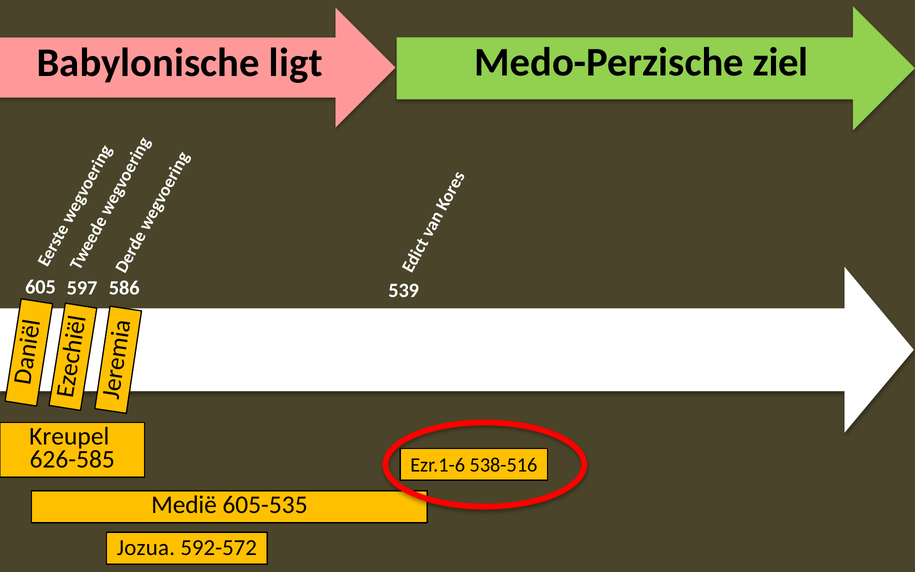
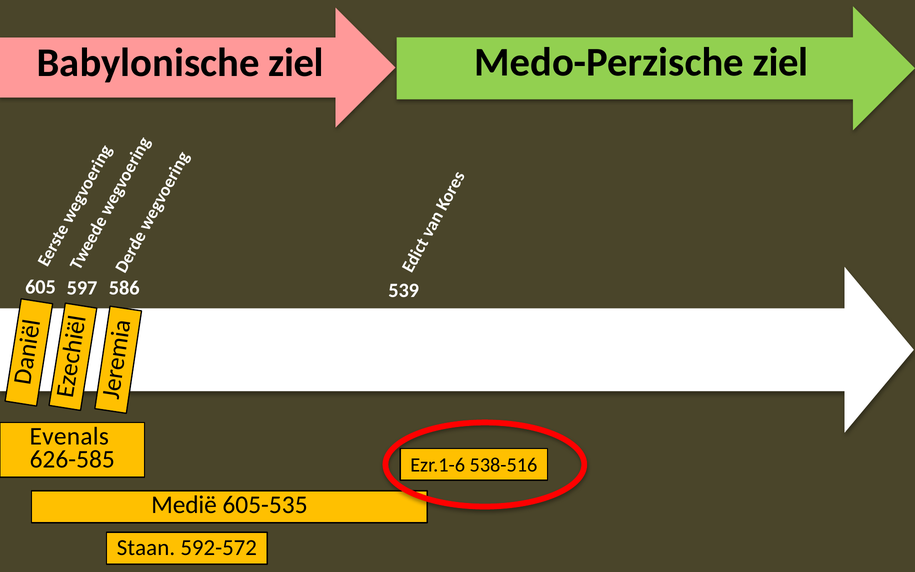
Babylonische ligt: ligt -> ziel (296, 63)
Kreupel: Kreupel -> Evenals (69, 436)
Jozua: Jozua -> Staan (146, 547)
